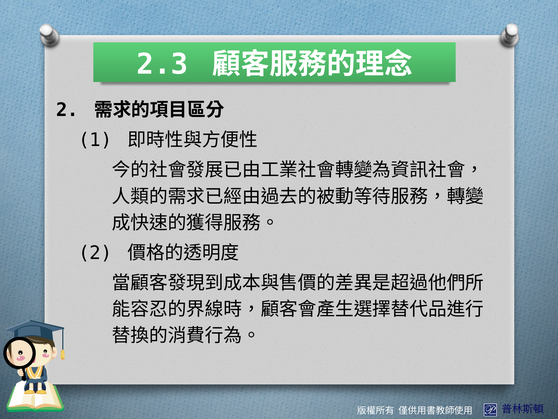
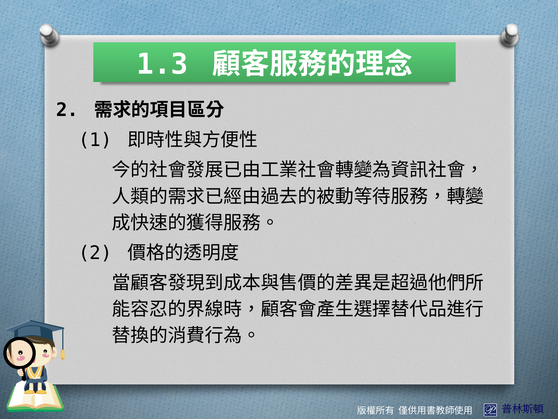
2.3: 2.3 -> 1.3 (162, 64)
